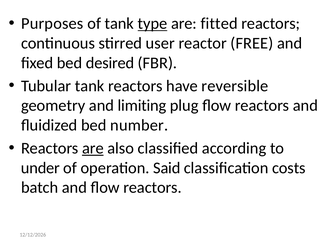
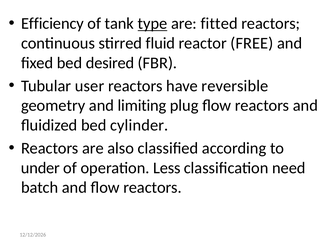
Purposes: Purposes -> Efficiency (52, 24)
user: user -> fluid (160, 43)
Tubular tank: tank -> user (90, 86)
number: number -> cylinder (139, 125)
are underline: present -> none (93, 148)
Said: Said -> Less (167, 168)
costs: costs -> need (289, 168)
